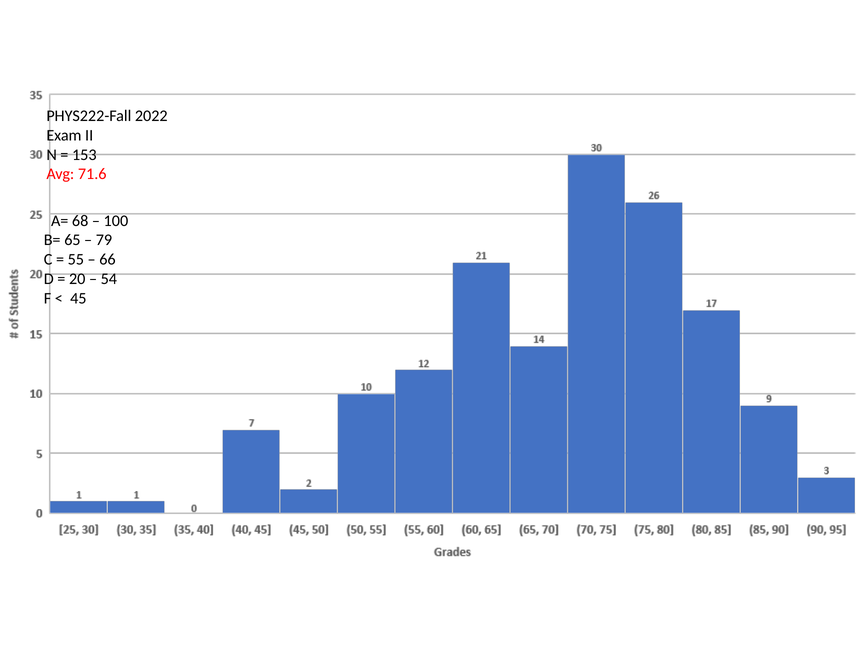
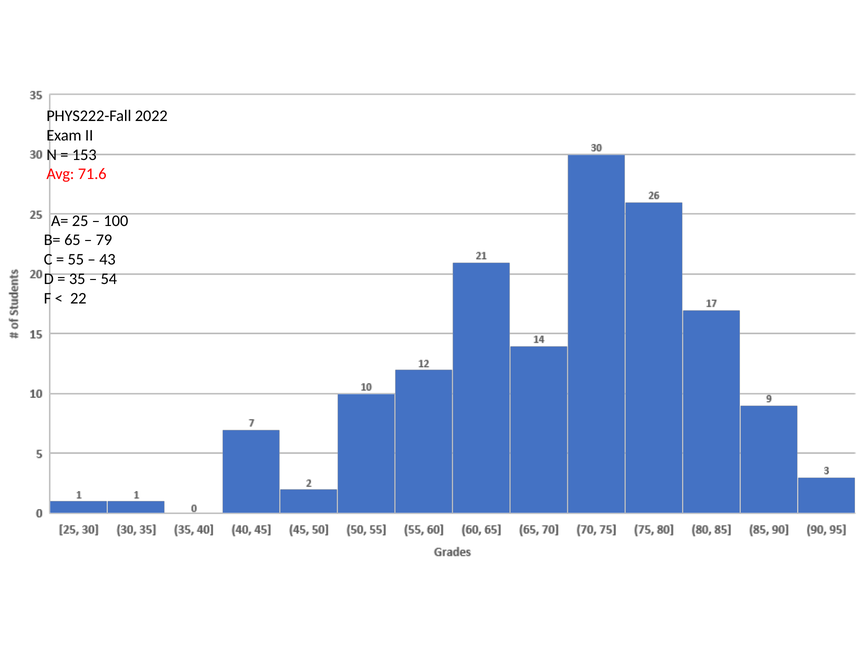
68: 68 -> 25 (80, 221)
66: 66 -> 43 (108, 260)
20: 20 -> 35 (77, 279)
45: 45 -> 22 (78, 298)
